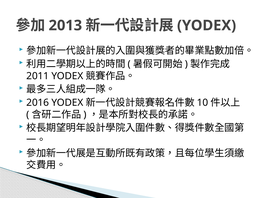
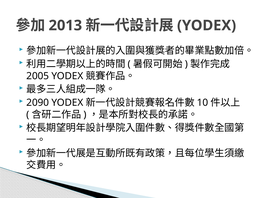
2011: 2011 -> 2005 (38, 76)
2016: 2016 -> 2090 (38, 103)
